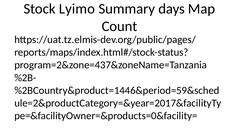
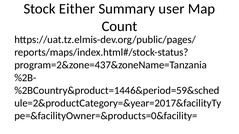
Lyimo: Lyimo -> Either (77, 9)
days: days -> user (171, 9)
